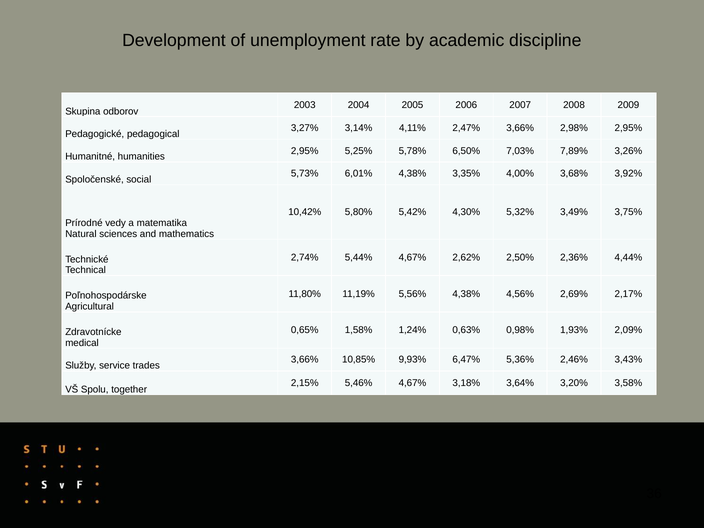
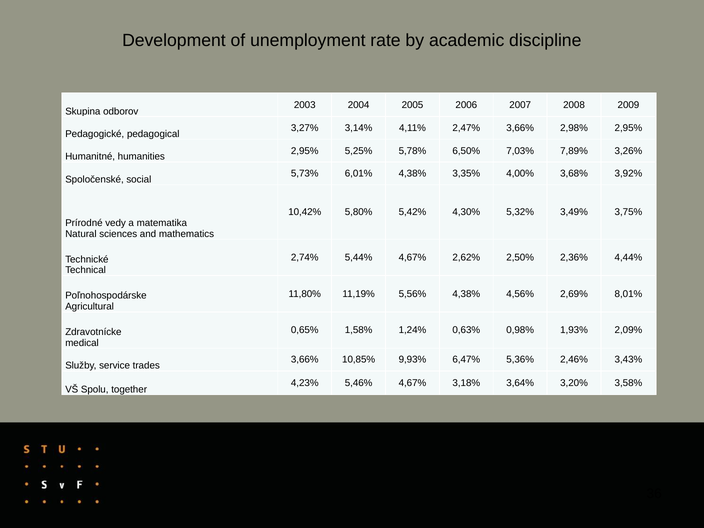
2,17%: 2,17% -> 8,01% (628, 294)
2,15%: 2,15% -> 4,23% (305, 383)
